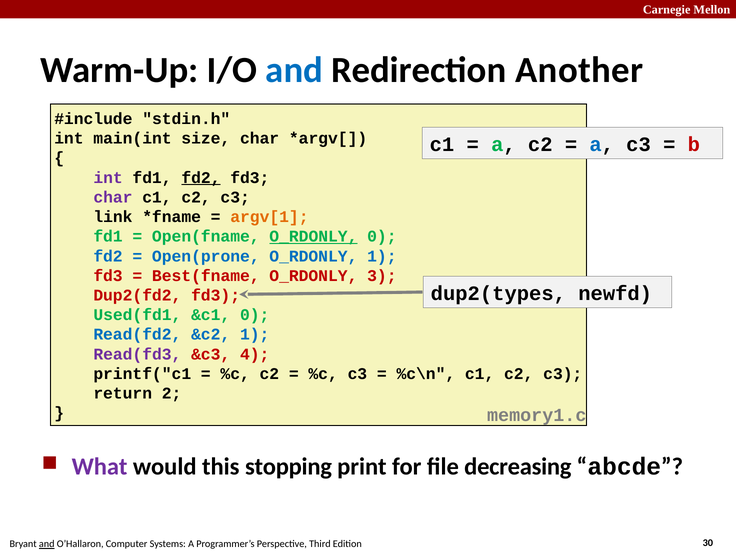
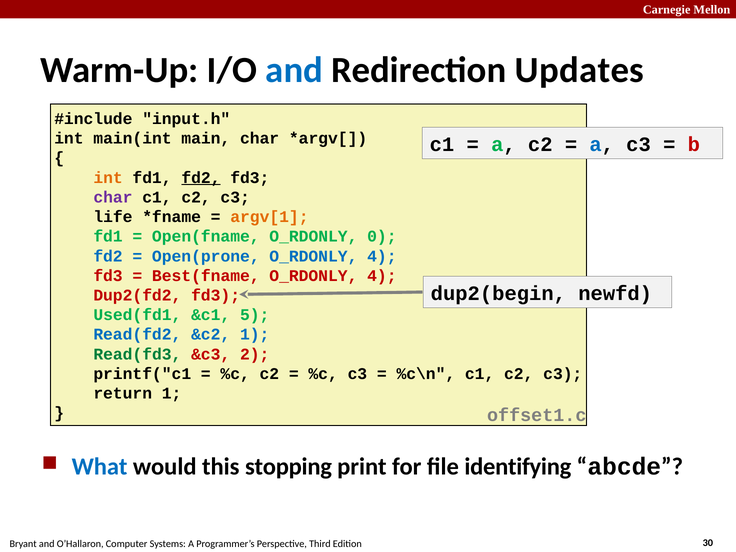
Another: Another -> Updates (579, 70)
stdin.h: stdin.h -> input.h (186, 119)
size: size -> main (206, 138)
int colour: purple -> orange (108, 178)
link: link -> life (113, 217)
O_RDONLY underline: present -> none (313, 237)
1: 1 -> 4 (382, 256)
3: 3 -> 4 (382, 276)
dup2(types: dup2(types -> dup2(begin (498, 293)
&c1 0: 0 -> 5 (255, 315)
Read(fd3 colour: purple -> green (137, 354)
4: 4 -> 2 (255, 354)
return 2: 2 -> 1 (172, 393)
memory1.c: memory1.c -> offset1.c (537, 415)
What colour: purple -> blue (100, 467)
decreasing: decreasing -> identifying (518, 467)
and underline: present -> none (47, 544)
